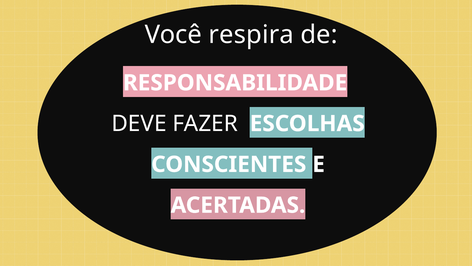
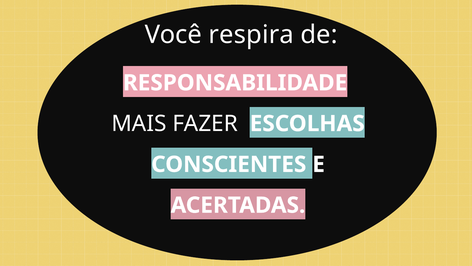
DEVE: DEVE -> MAIS (139, 123)
